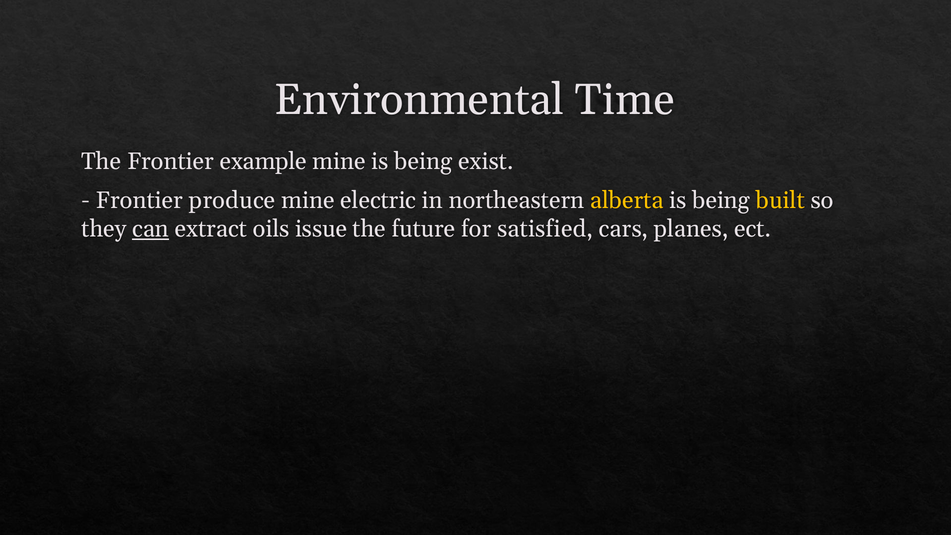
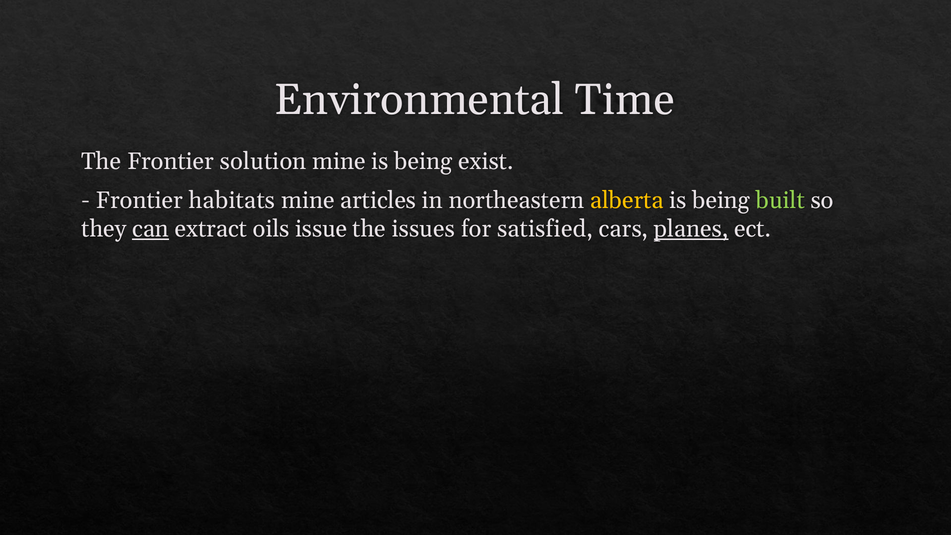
example: example -> solution (263, 161)
produce: produce -> habitats (232, 201)
electric: electric -> articles (378, 201)
built colour: yellow -> light green (780, 201)
future: future -> issues (423, 229)
planes underline: none -> present (691, 229)
